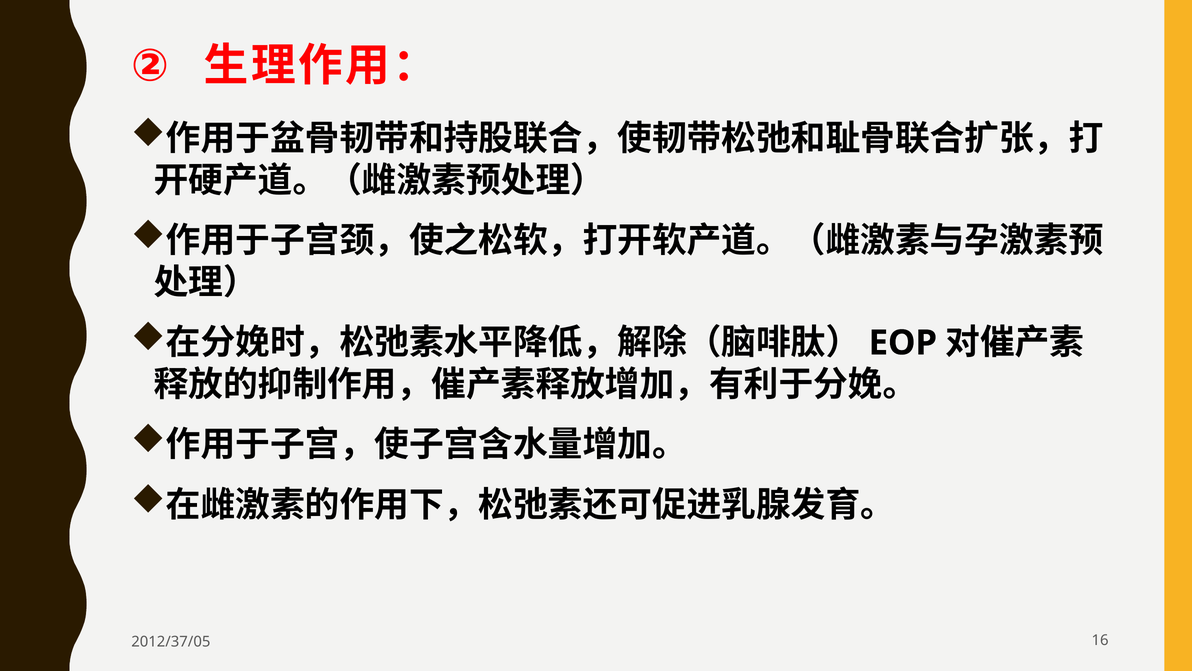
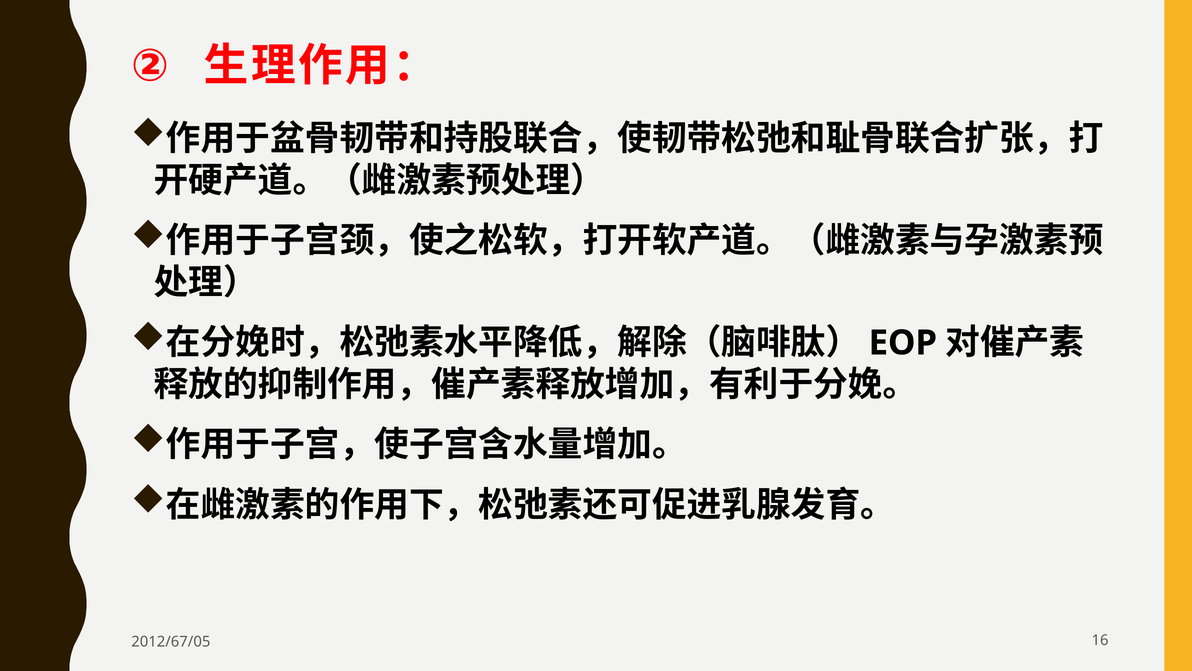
2012/37/05: 2012/37/05 -> 2012/67/05 (171, 641)
